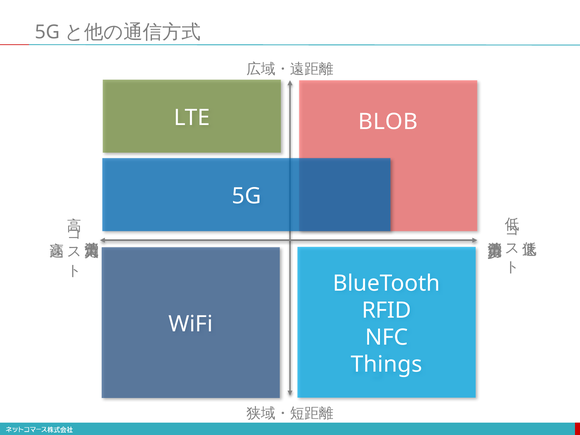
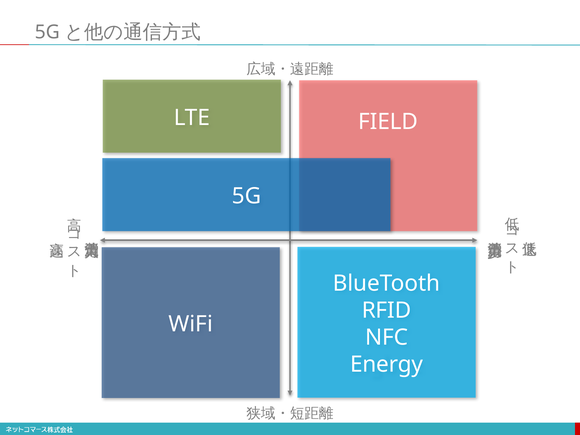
BLOB: BLOB -> FIELD (388, 122)
Things: Things -> Energy (387, 364)
